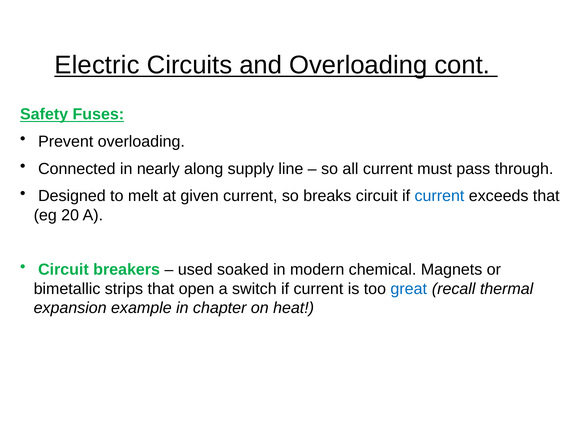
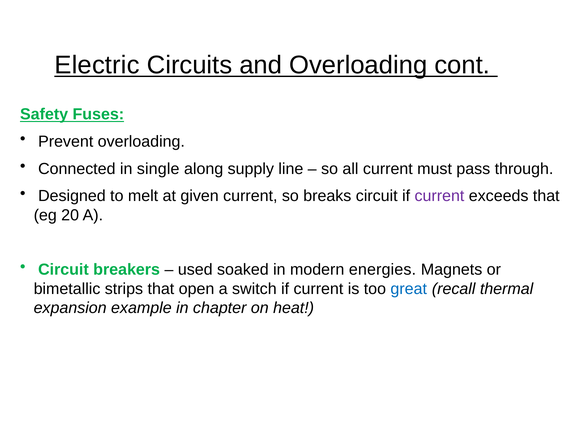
nearly: nearly -> single (158, 169)
current colour: blue -> purple (439, 196)
chemical: chemical -> energies (382, 270)
